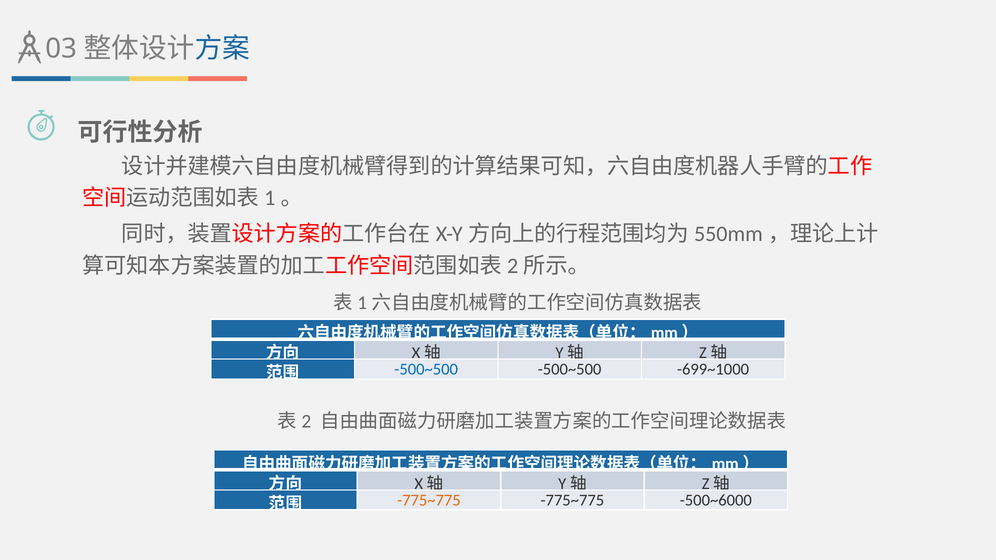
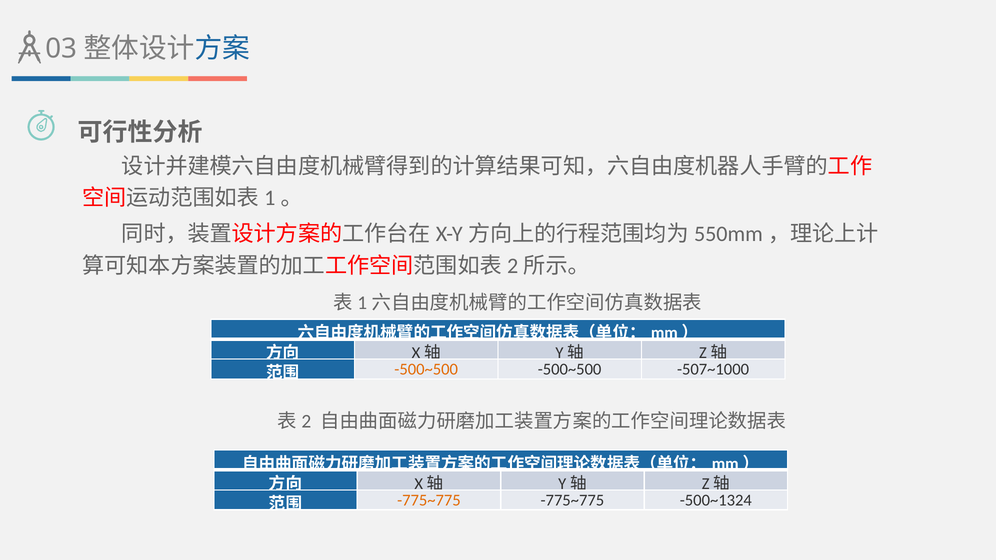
-500~500 colour: blue -> orange (426, 370)
-699~1000: -699~1000 -> -507~1000 (713, 370)
-500~6000: -500~6000 -> -500~1324 (716, 500)
